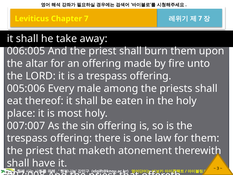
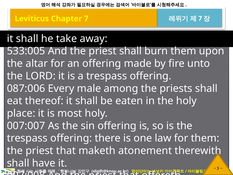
006:005: 006:005 -> 533:005 (26, 51)
005:006: 005:006 -> 087:006 (26, 88)
